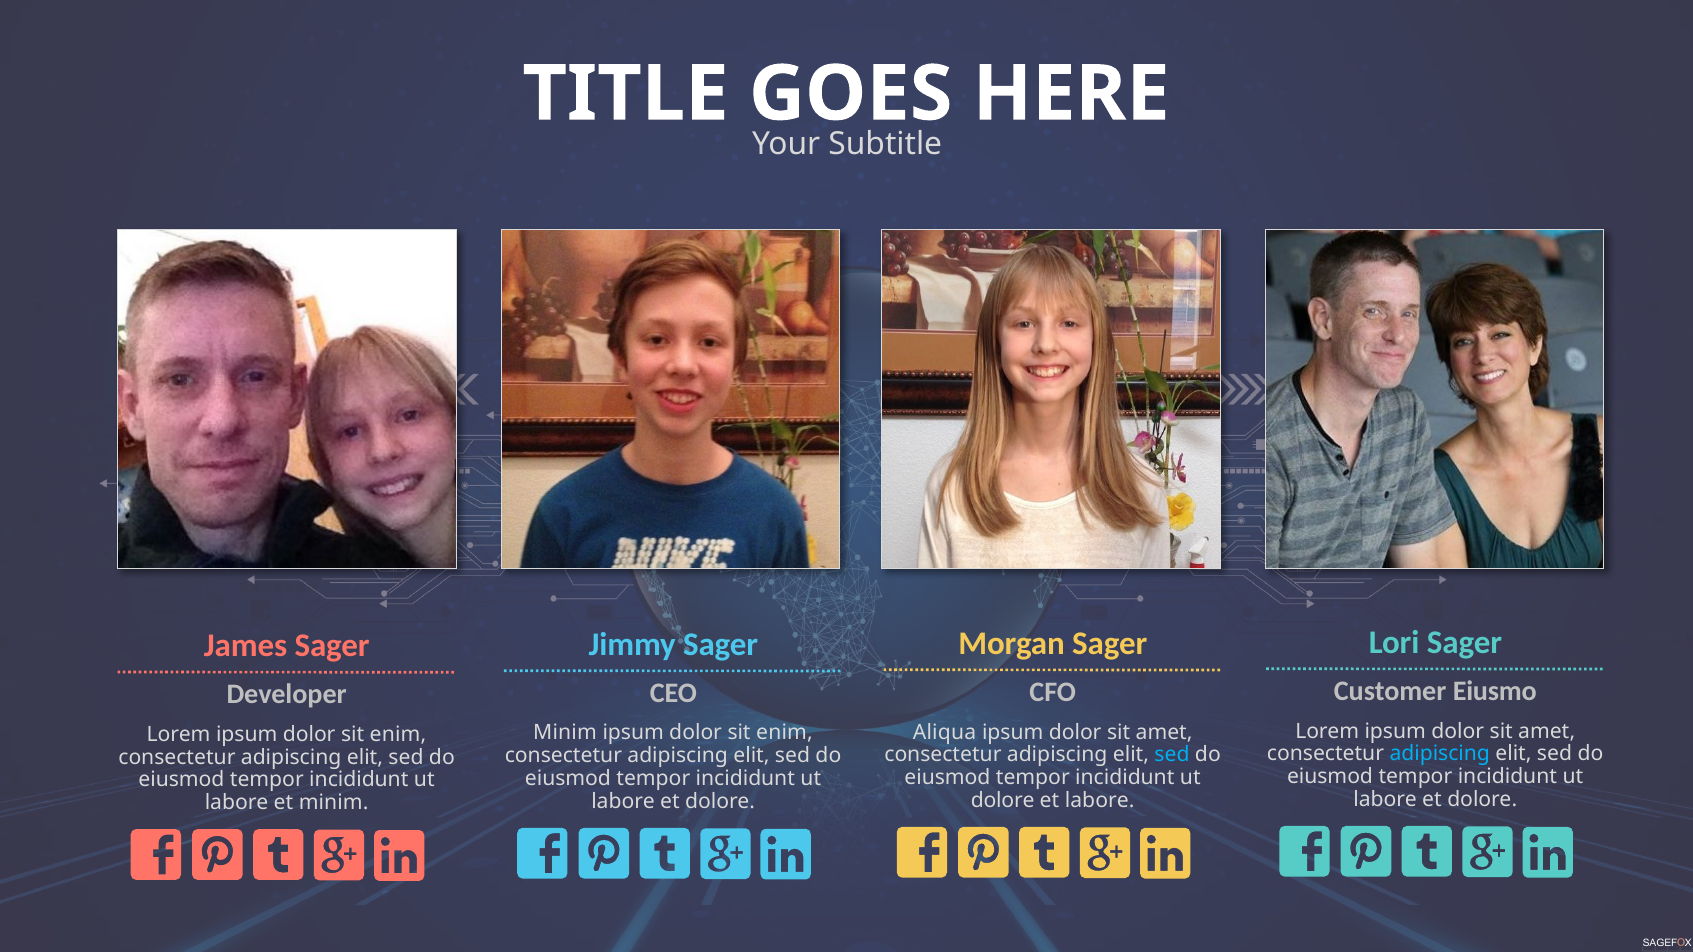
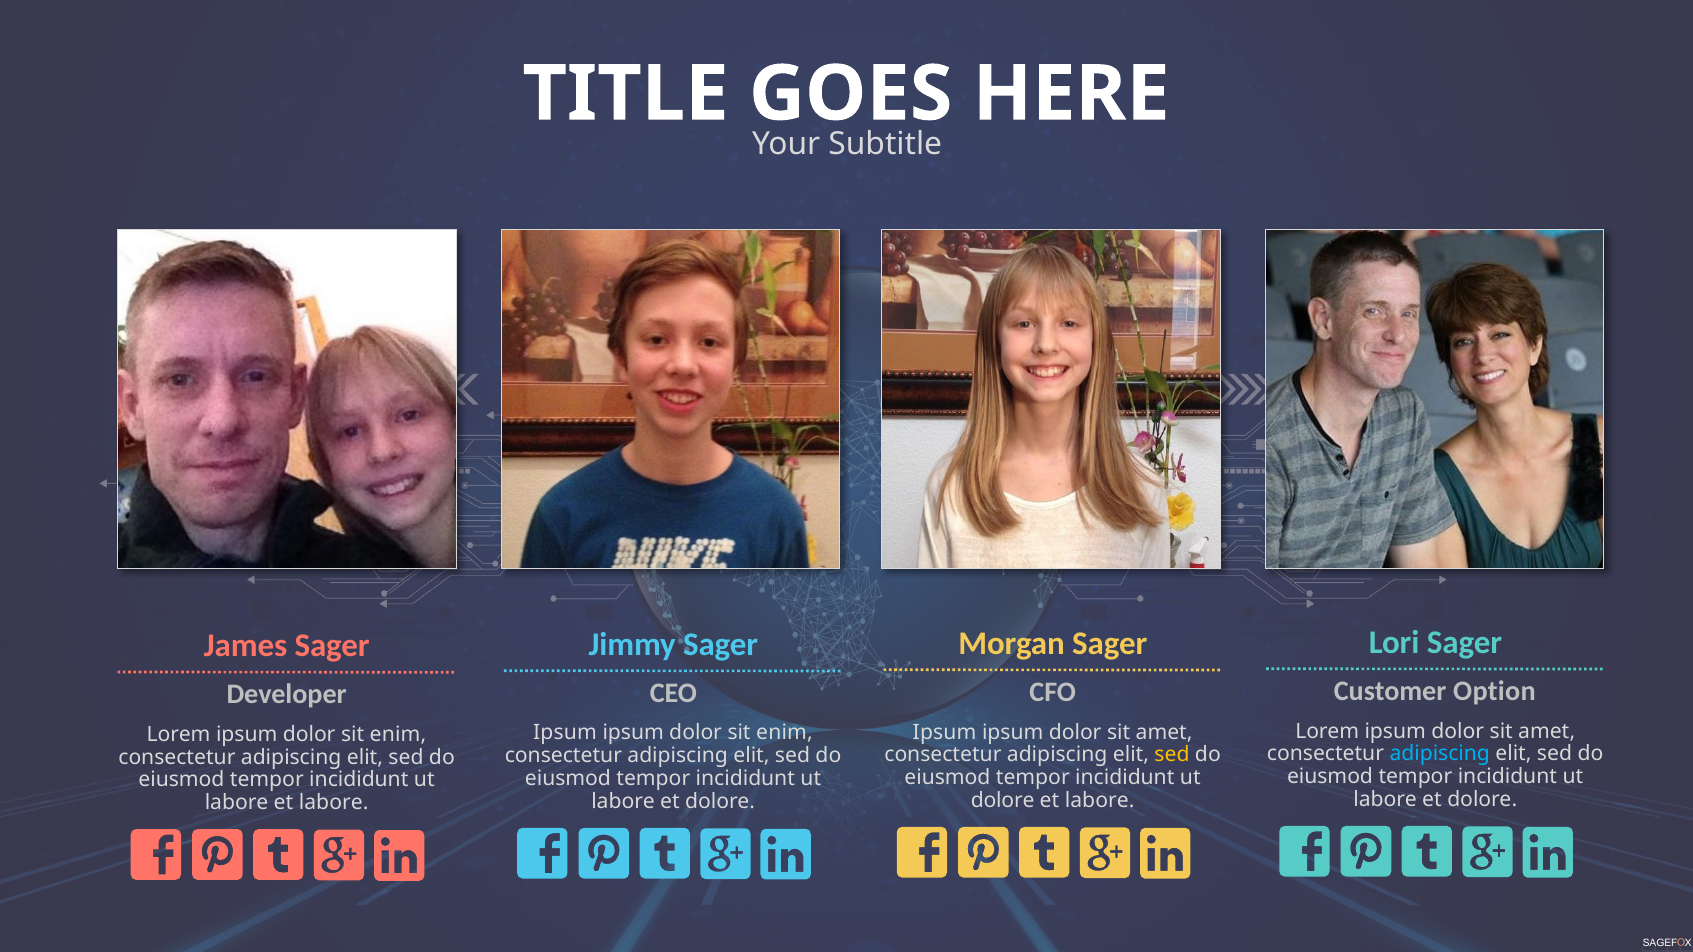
Eiusmo: Eiusmo -> Option (1494, 692)
Aliqua: Aliqua -> Ipsum (945, 732)
Minim: Minim -> Ipsum (565, 733)
sed colour: light blue -> yellow (1172, 755)
labore et minim: minim -> labore (334, 803)
